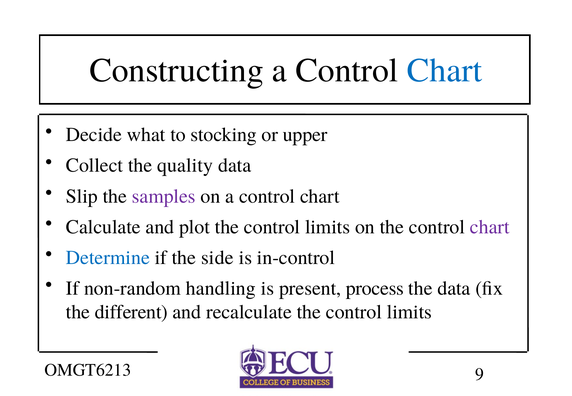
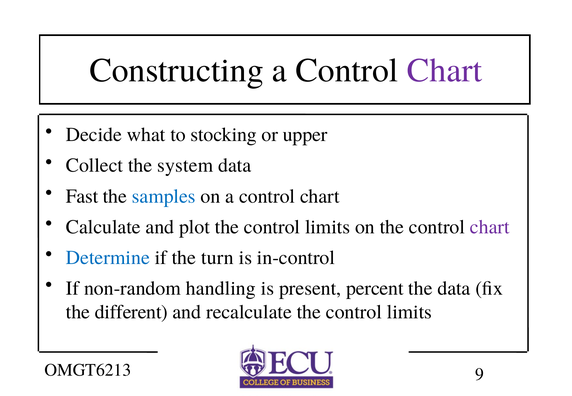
Chart colour: blue -> purple (444, 70)
quality: quality -> system (185, 165)
Slip: Slip -> Fast (82, 196)
samples colour: purple -> blue (164, 196)
side: side -> turn (217, 258)
process: process -> percent (375, 288)
